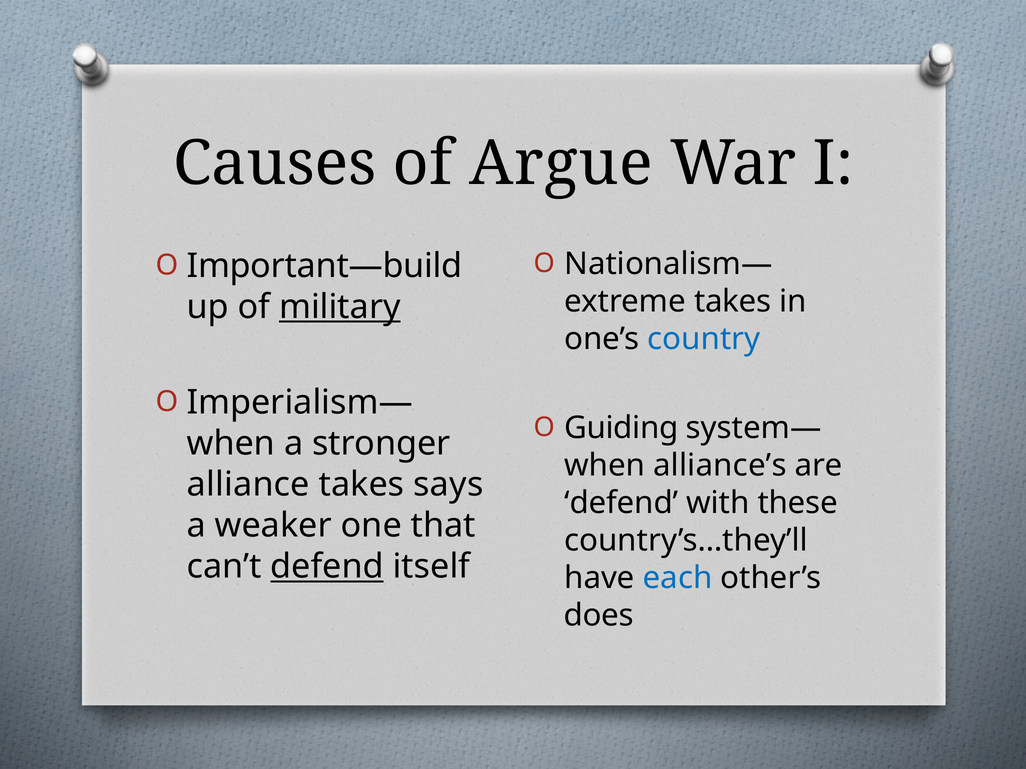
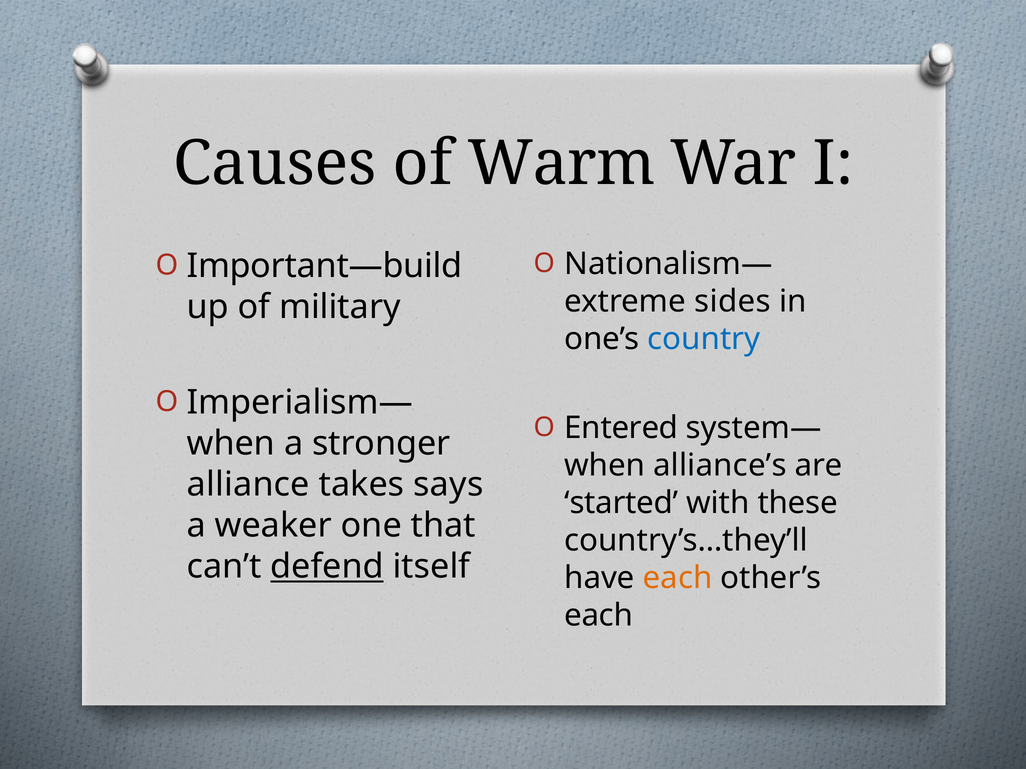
Argue: Argue -> Warm (562, 164)
takes: takes -> sides (732, 302)
military underline: present -> none (340, 307)
Guiding: Guiding -> Entered (621, 428)
defend: defend -> started (621, 503)
each colour: blue -> orange (678, 578)
does: does -> each (599, 616)
